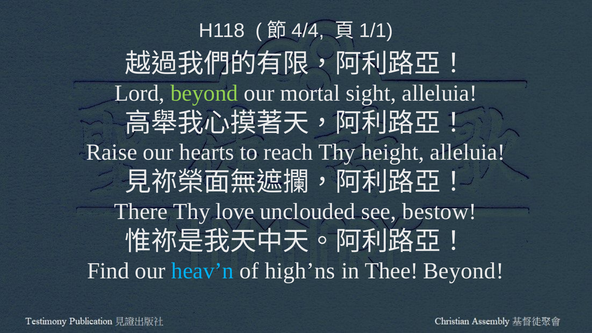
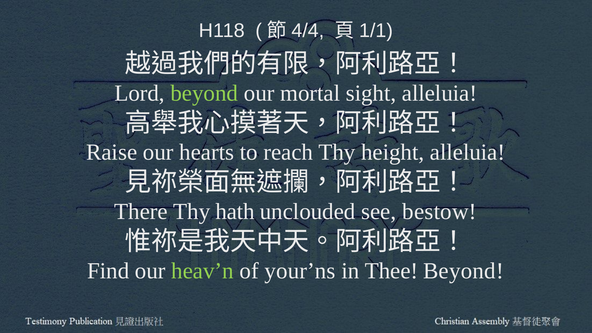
love: love -> hath (235, 212)
heav’n colour: light blue -> light green (203, 271)
high’ns: high’ns -> your’ns (300, 271)
